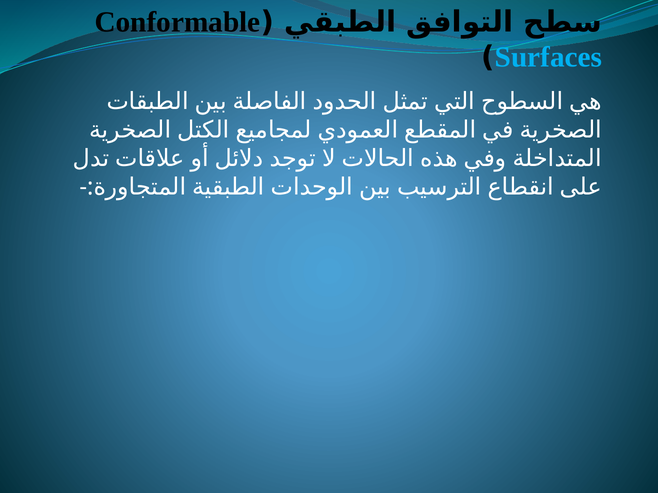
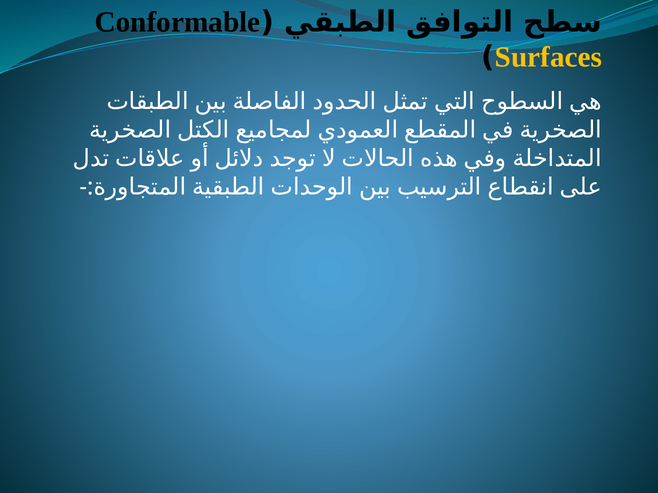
Surfaces colour: light blue -> yellow (548, 57)
